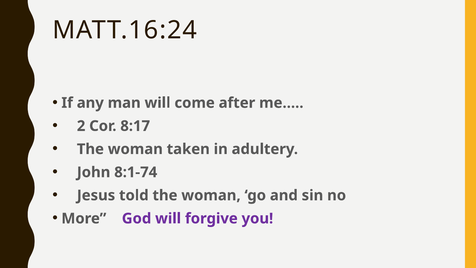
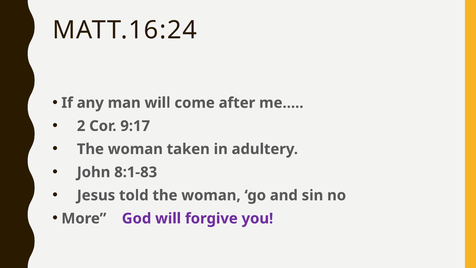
8:17: 8:17 -> 9:17 (135, 126)
8:1-74: 8:1-74 -> 8:1-83 (136, 172)
